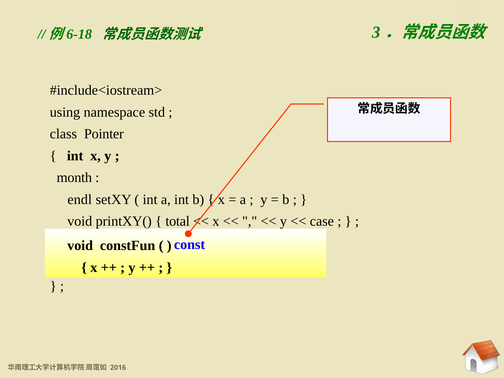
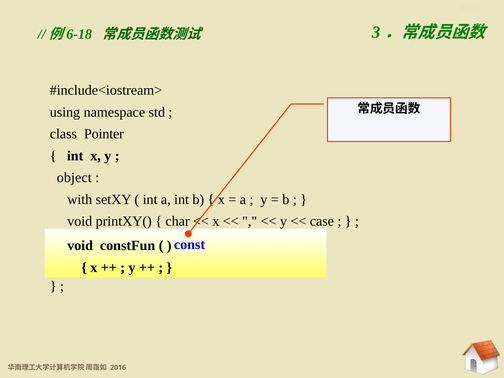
month: month -> object (74, 178)
endl: endl -> with (80, 199)
total: total -> char (178, 221)
